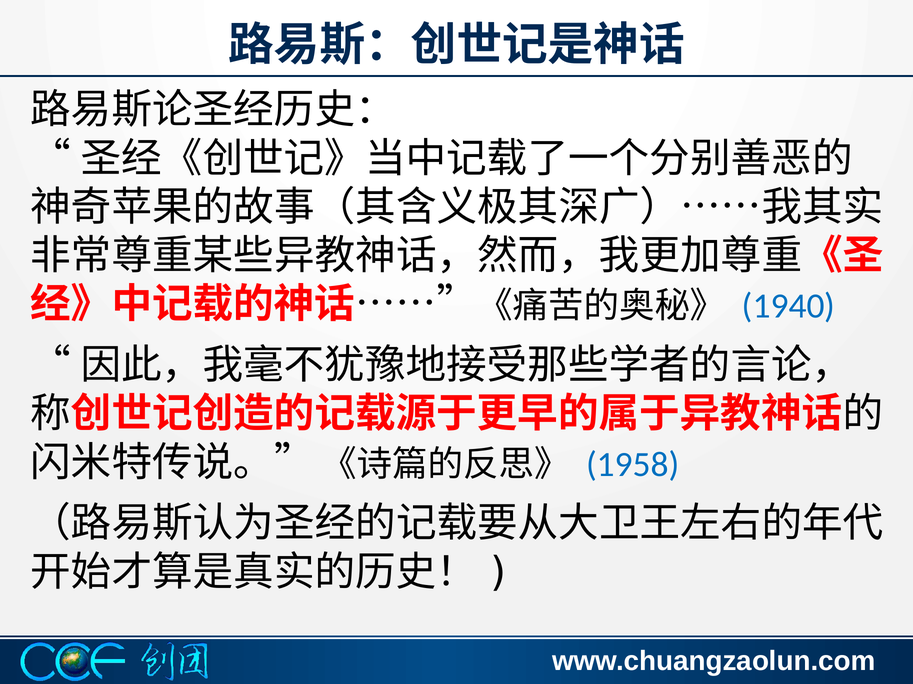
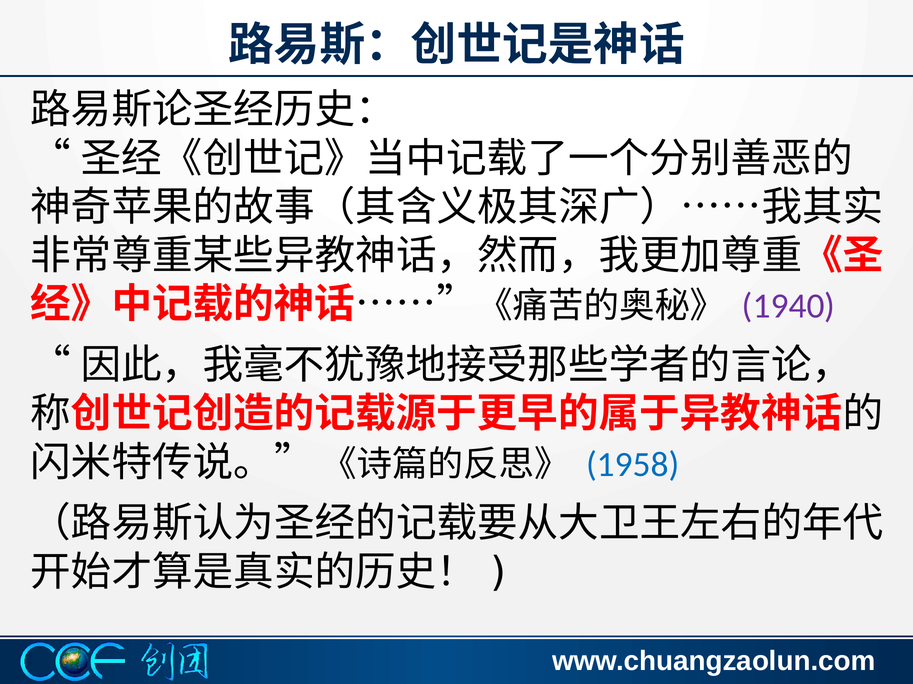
1940 colour: blue -> purple (789, 307)
